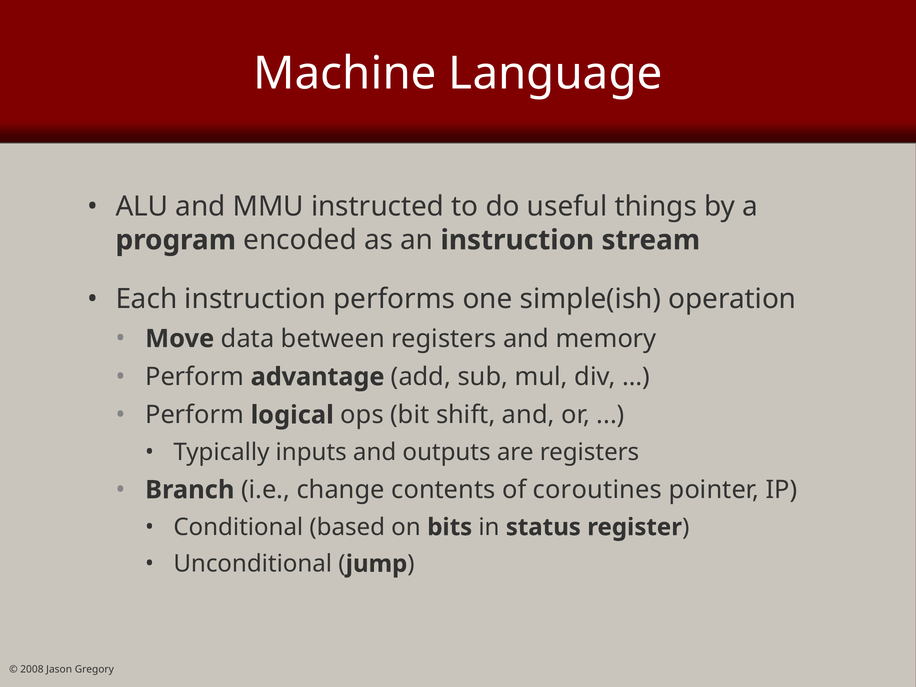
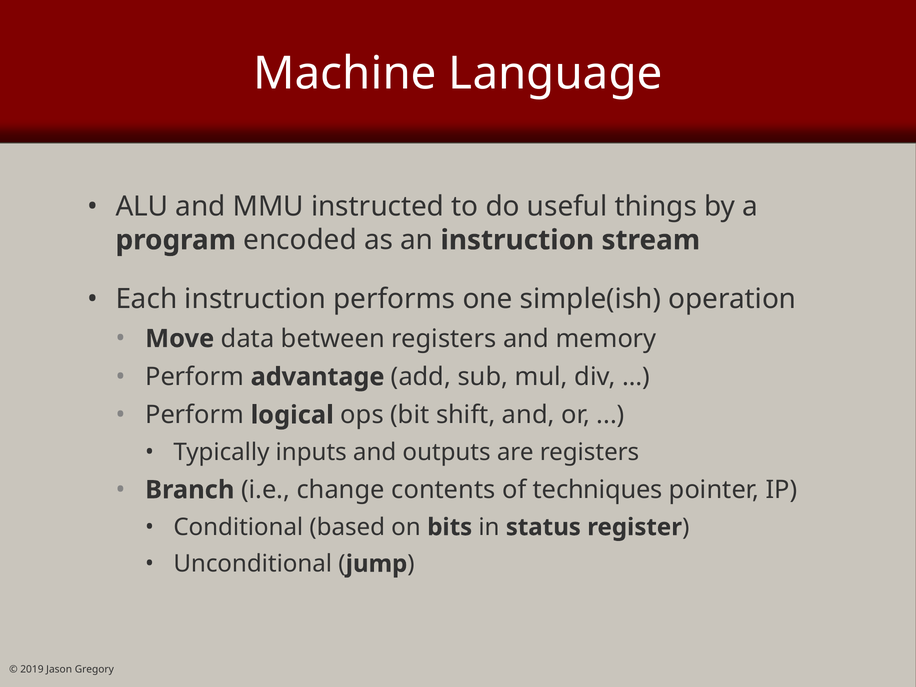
coroutines: coroutines -> techniques (598, 490)
2008: 2008 -> 2019 (32, 669)
